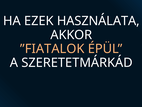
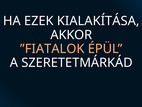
HASZNÁLATA: HASZNÁLATA -> KIALAKÍTÁSA (98, 21)
